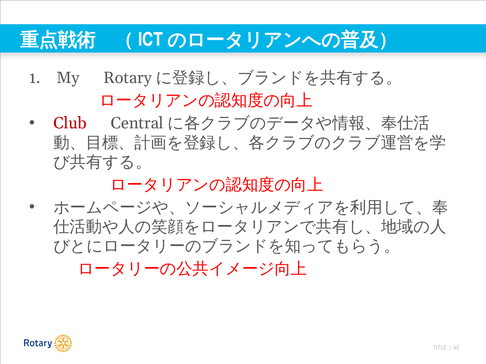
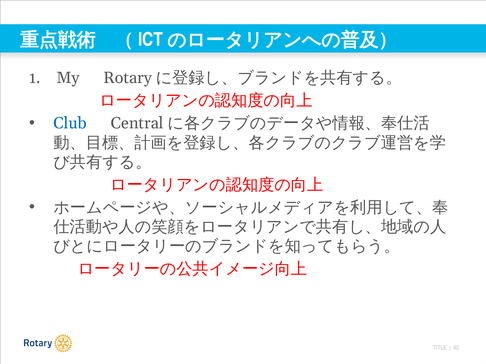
Club colour: red -> blue (70, 123)
